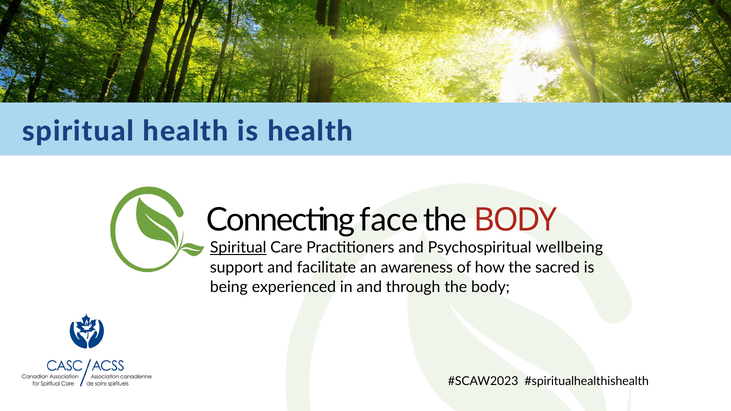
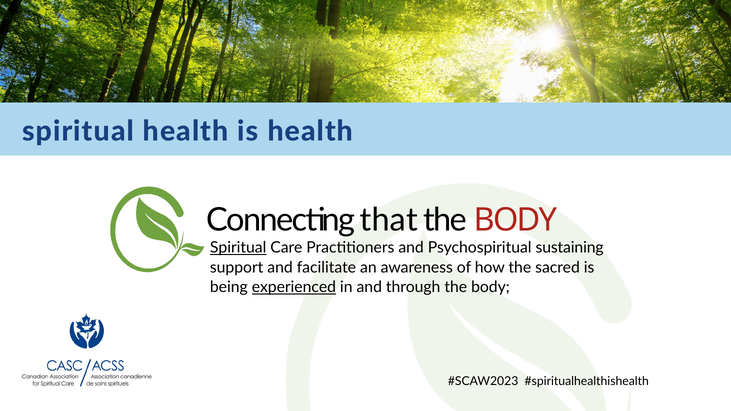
face: face -> that (389, 220)
wellbeing: wellbeing -> sustaining (570, 248)
experienced underline: none -> present (294, 287)
